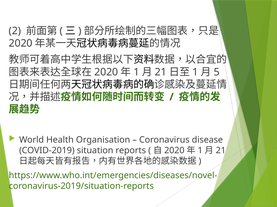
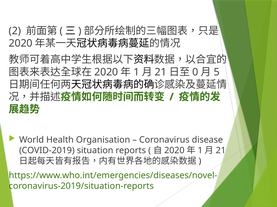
1: 1 -> 0 (195, 72)
